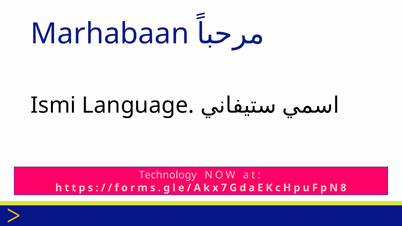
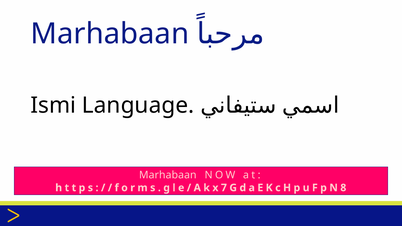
Technology: Technology -> Marhabaan (168, 175)
